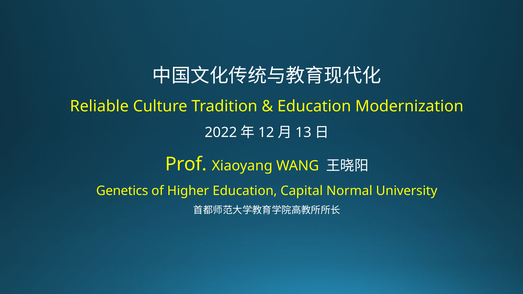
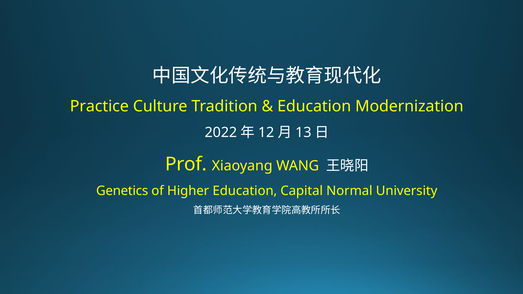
Reliable: Reliable -> Practice (99, 106)
